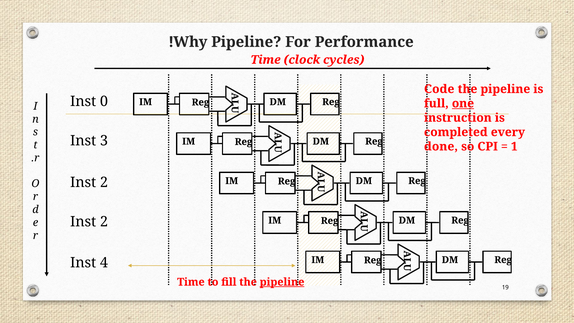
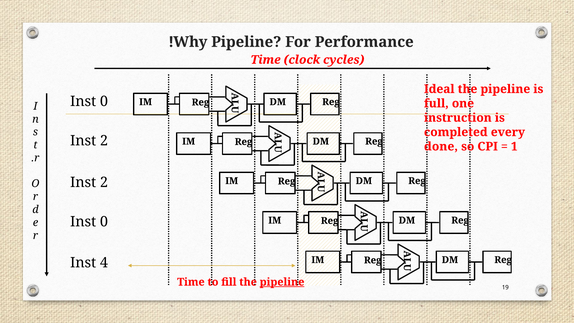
Code: Code -> Ideal (439, 89)
one underline: present -> none (463, 103)
3: 3 -> 2 (104, 141)
2: 2 -> 0 (104, 222)
